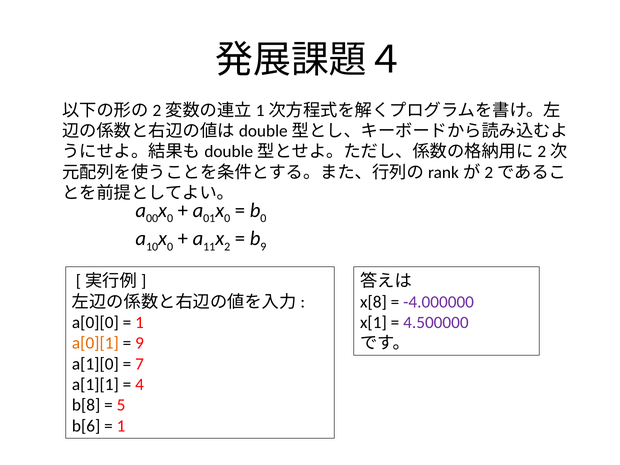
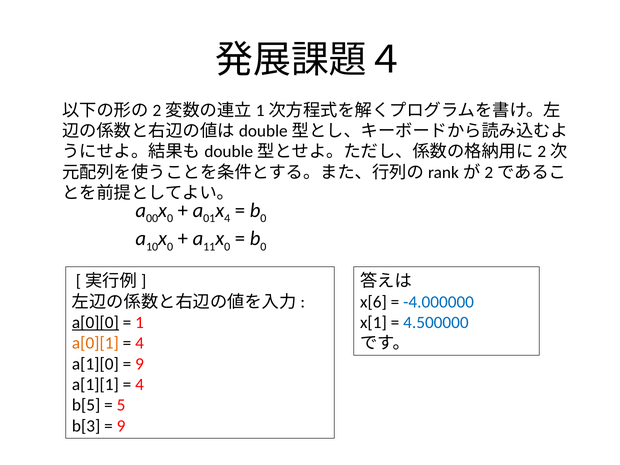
0: 0 -> 4 (227, 218)
2: 2 -> 0 (227, 247)
9: 9 -> 0 (263, 247)
x[8: x[8 -> x[6 (373, 302)
-4.000000 colour: purple -> blue (439, 302)
a[0][0 underline: none -> present (95, 323)
4.500000 colour: purple -> blue (436, 323)
9: 9 -> 4 (140, 343)
7: 7 -> 9 (140, 364)
b[8: b[8 -> b[5 (86, 405)
b[6: b[6 -> b[3 (86, 426)
1: 1 -> 9 (121, 426)
